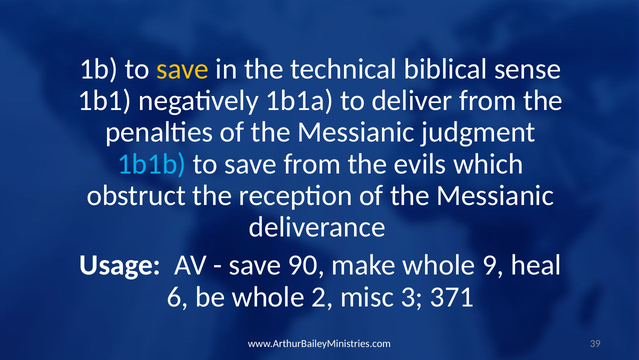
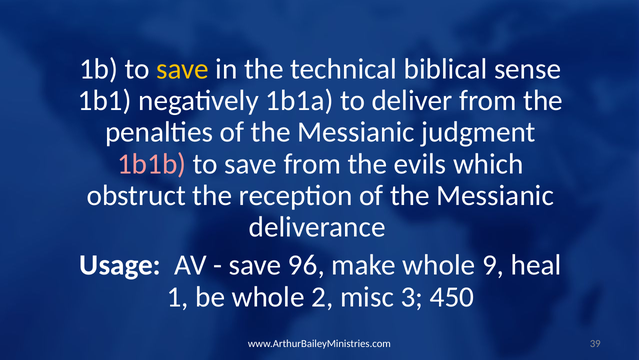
1b1b colour: light blue -> pink (152, 164)
90: 90 -> 96 (306, 265)
6: 6 -> 1 (178, 296)
371: 371 -> 450 (452, 296)
